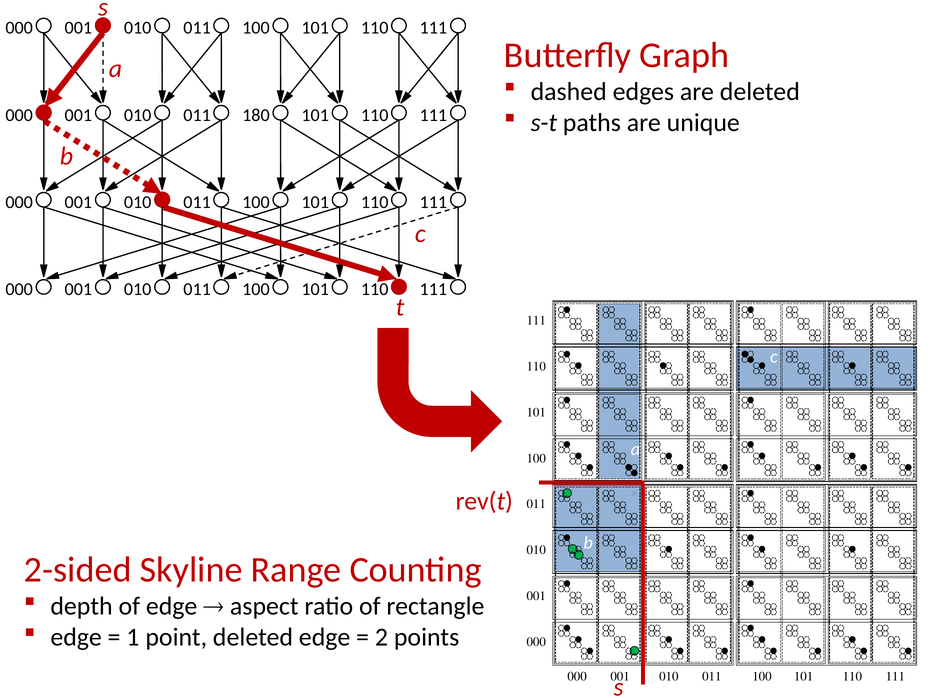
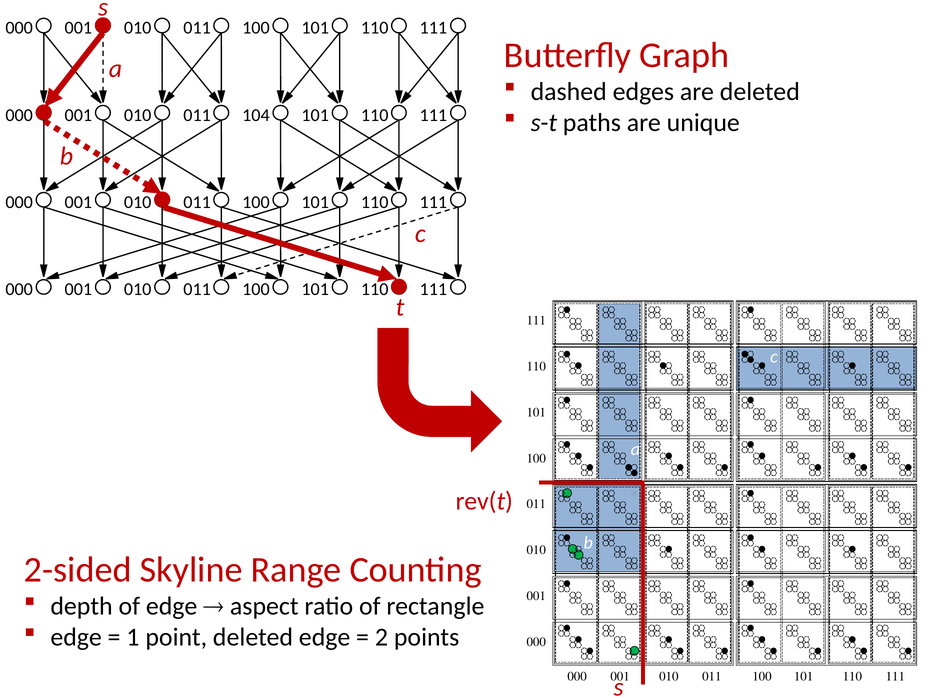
180: 180 -> 104 (256, 115)
